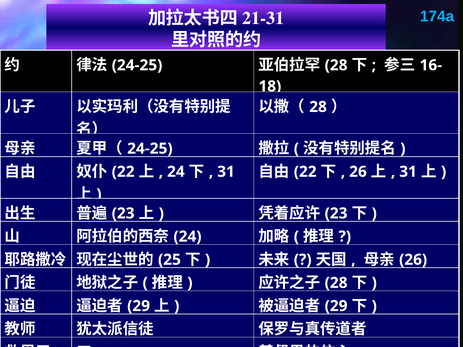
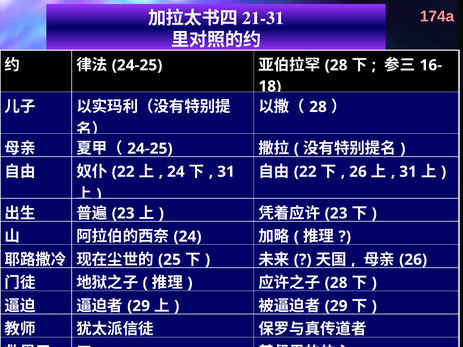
174a colour: light blue -> pink (437, 16)
